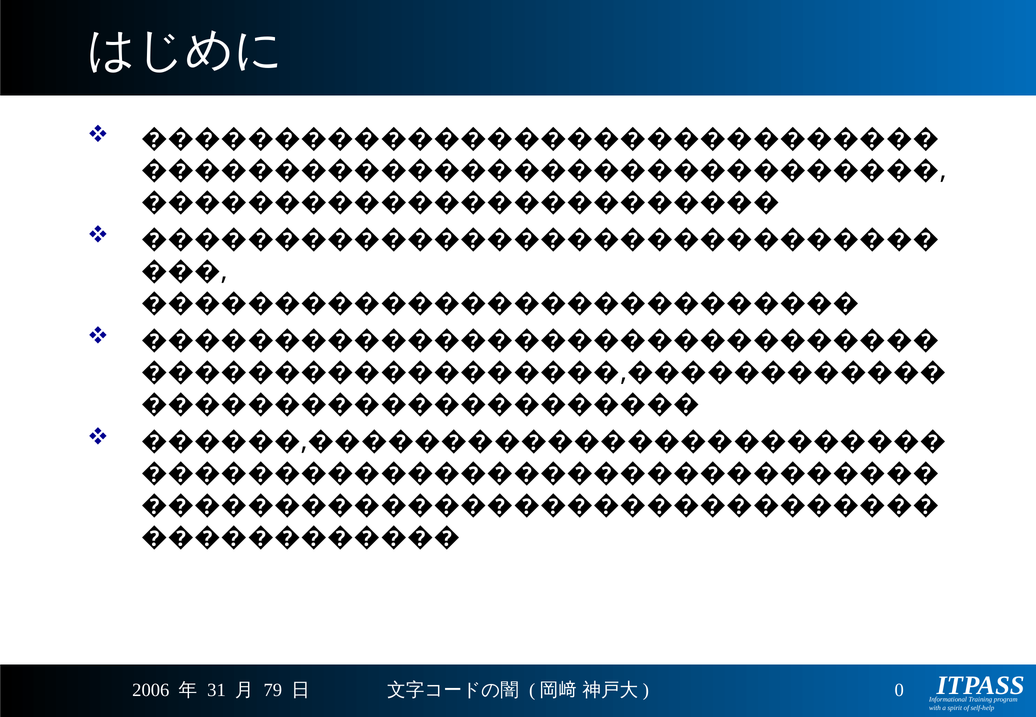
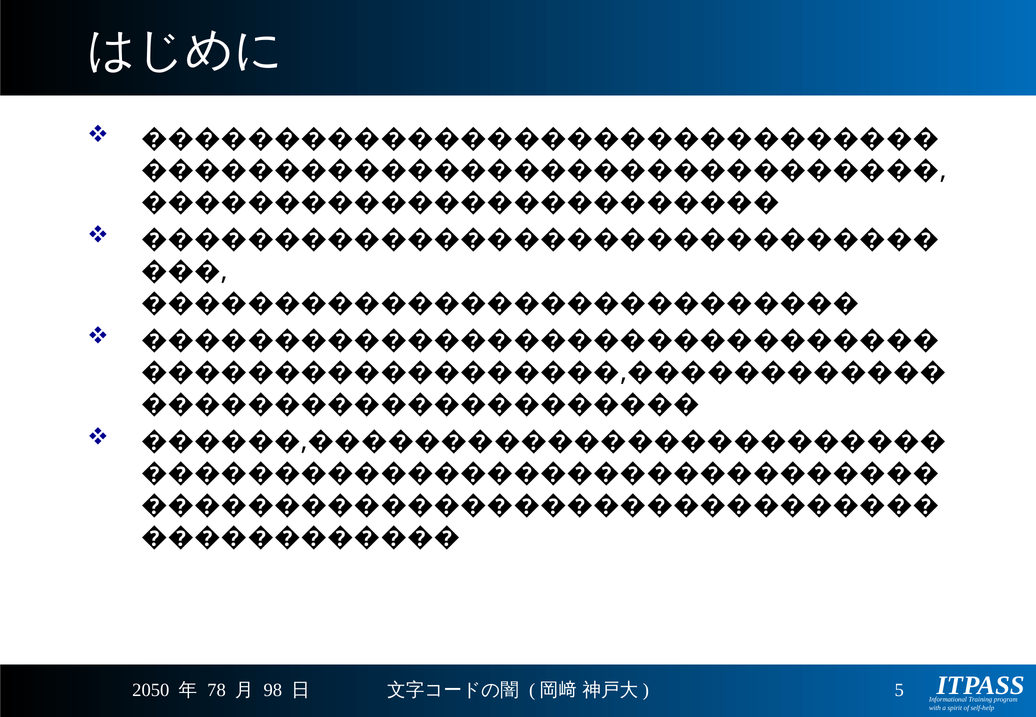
0: 0 -> 5 (899, 690)
2006: 2006 -> 2050 (151, 690)
31: 31 -> 78 (217, 690)
79: 79 -> 98 (273, 690)
